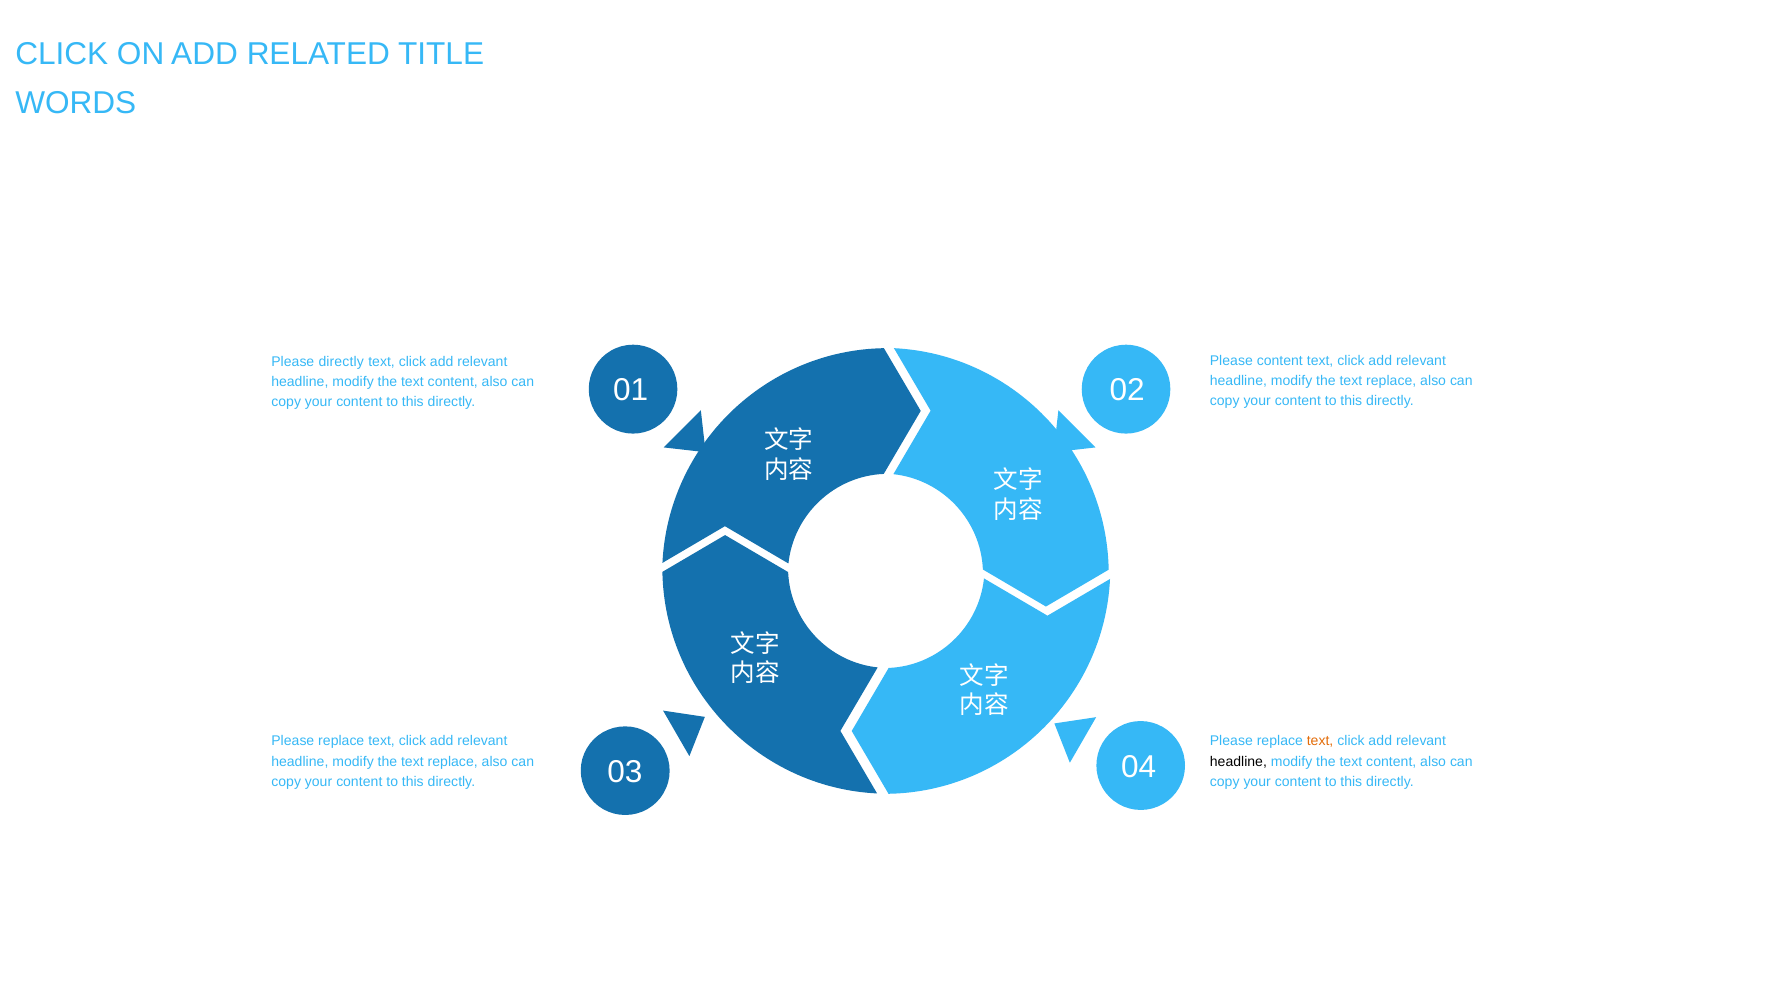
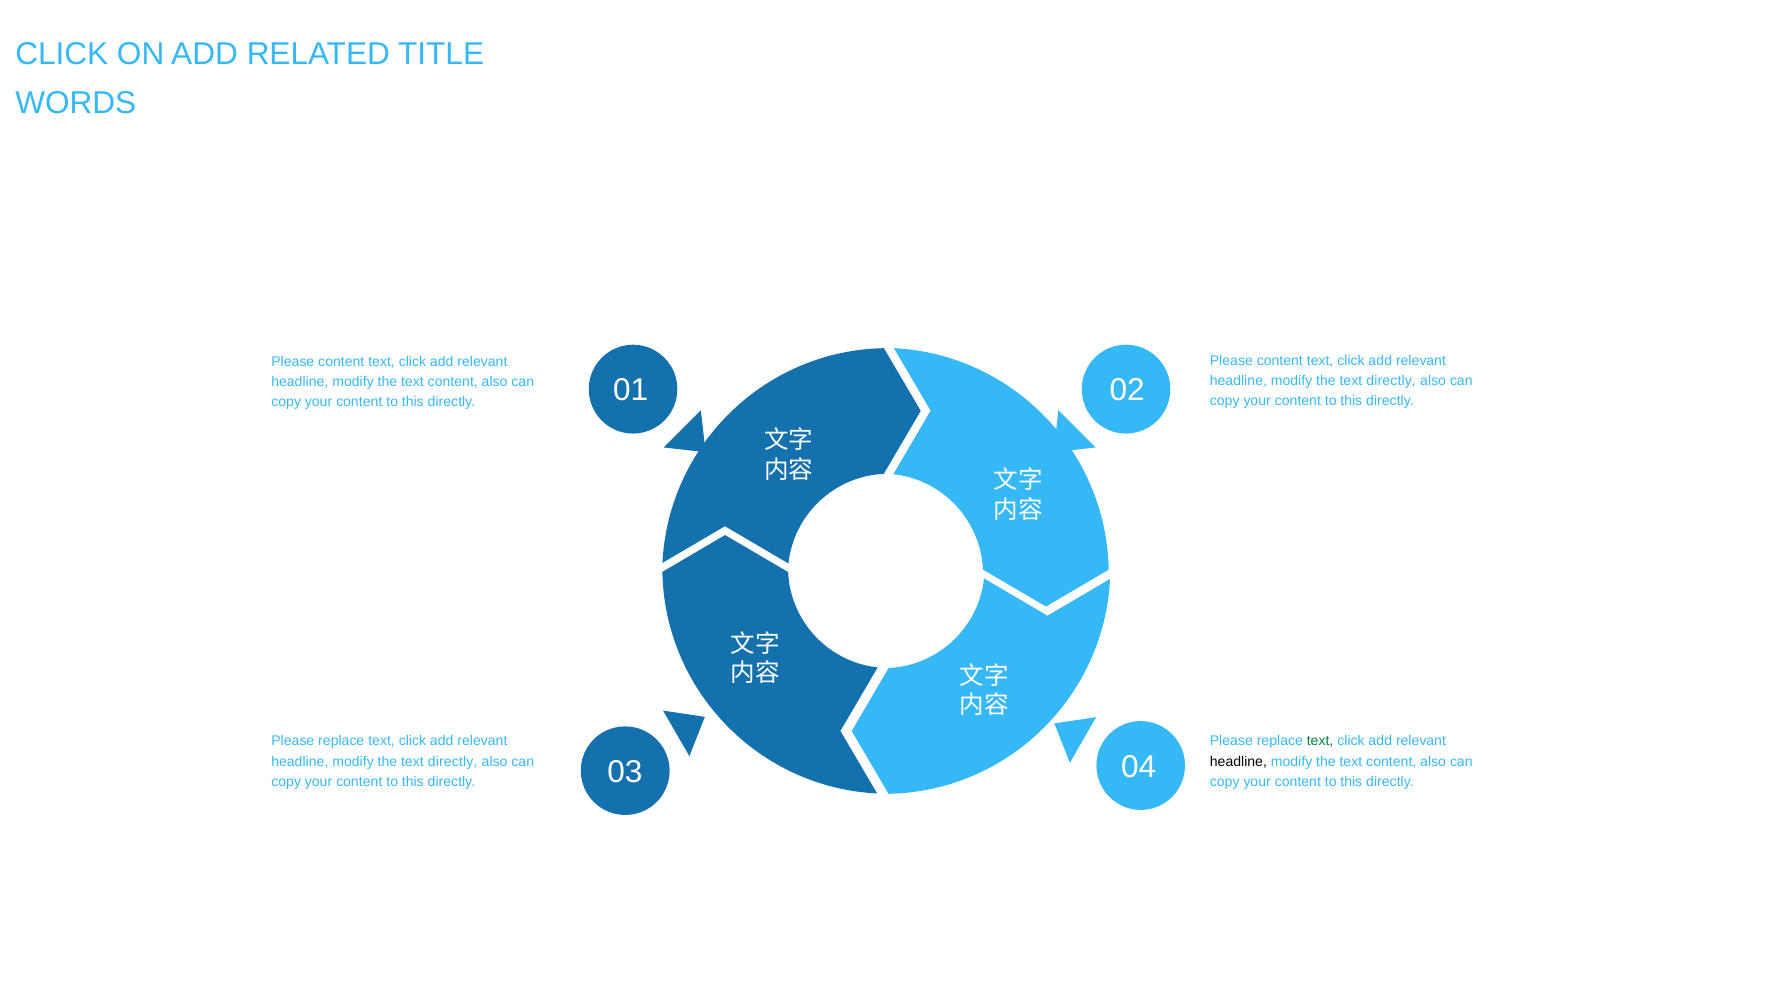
directly: directly -> content (341, 361)
replace: replace -> directly (1391, 381)
text colour: orange -> green (1320, 741)
replace: replace -> directly (453, 761)
